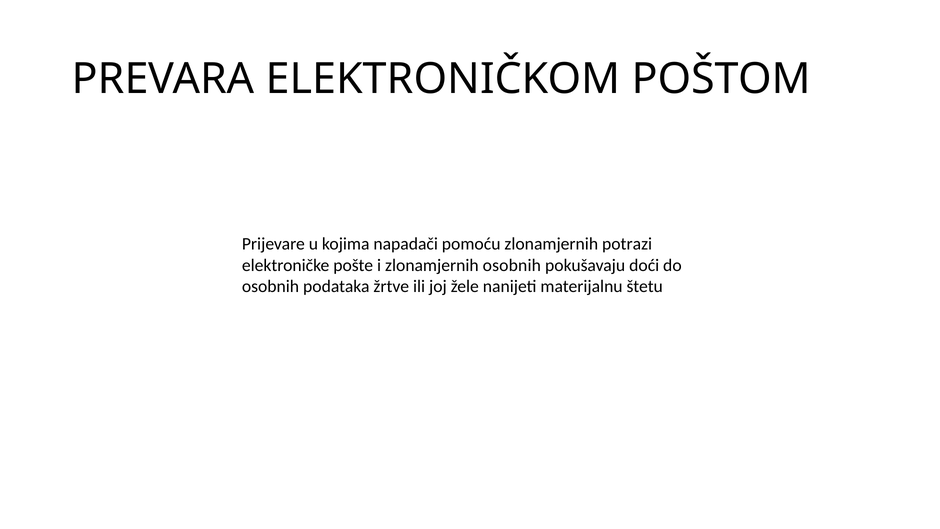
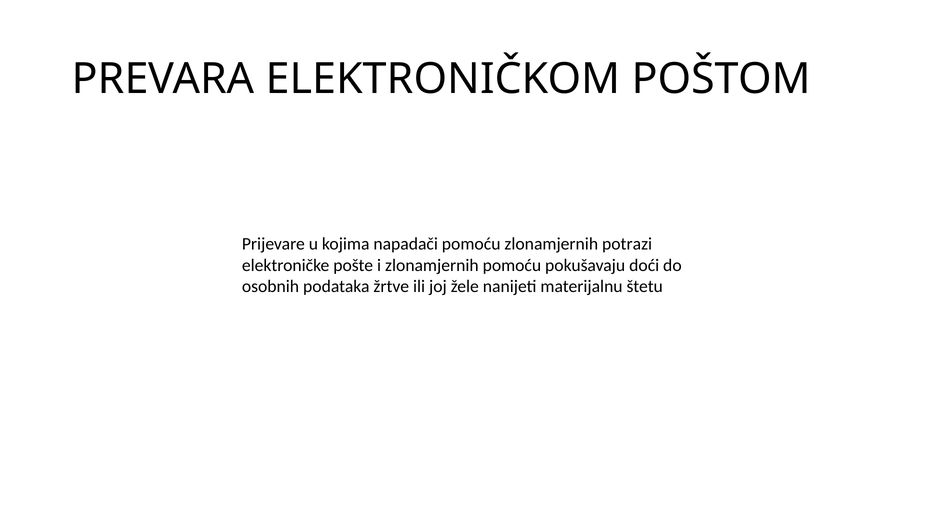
zlonamjernih osobnih: osobnih -> pomoću (512, 265)
